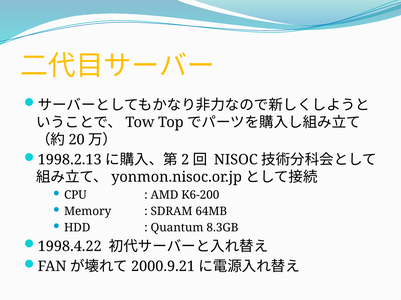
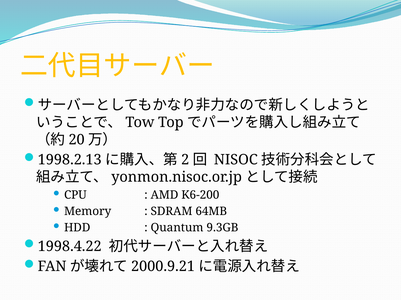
8.3GB: 8.3GB -> 9.3GB (222, 228)
